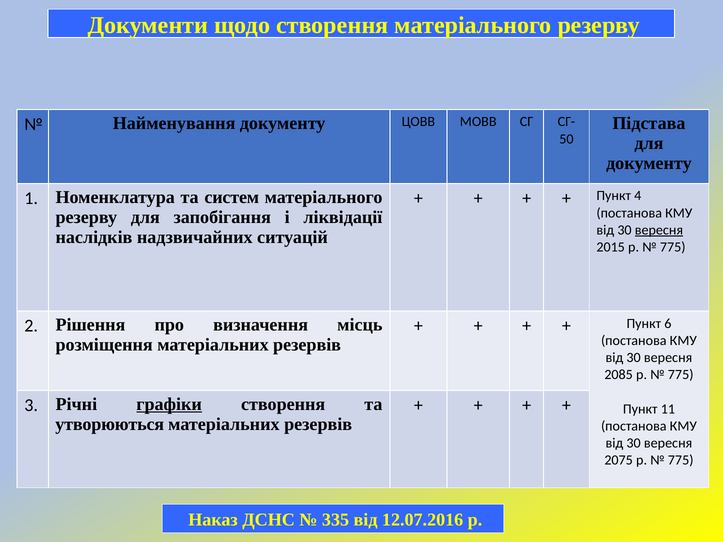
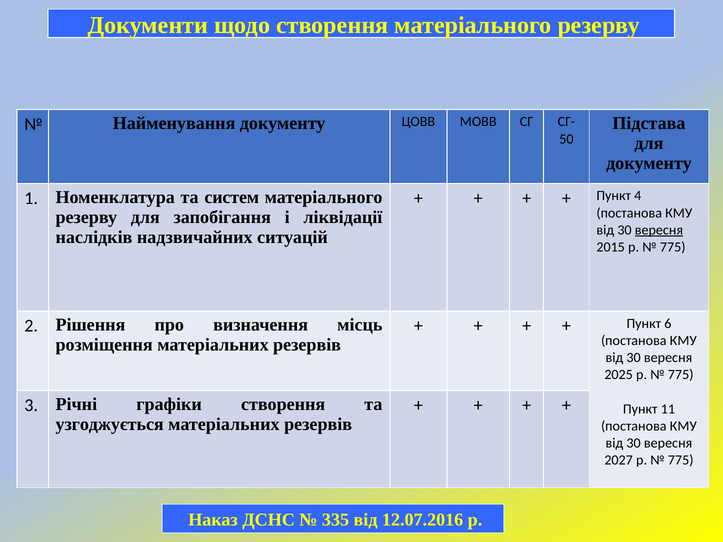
2085: 2085 -> 2025 (619, 375)
графіки underline: present -> none (169, 405)
утворюються: утворюються -> узгоджується (110, 425)
2075: 2075 -> 2027 (619, 460)
